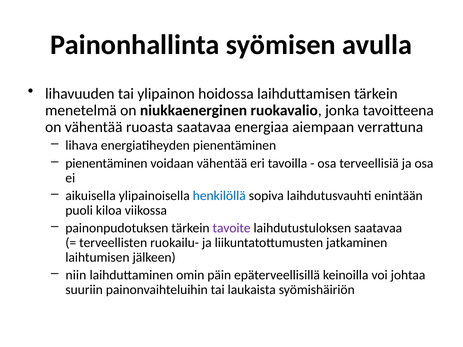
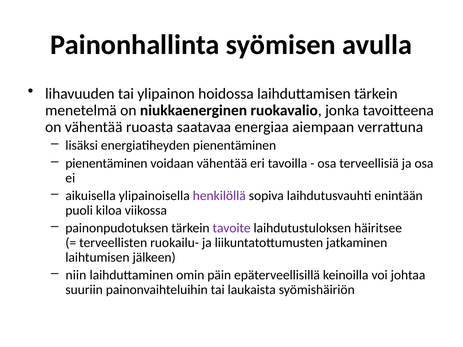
lihava: lihava -> lisäksi (82, 146)
henkilöllä colour: blue -> purple (219, 196)
laihdutustuloksen saatavaa: saatavaa -> häiritsee (378, 228)
